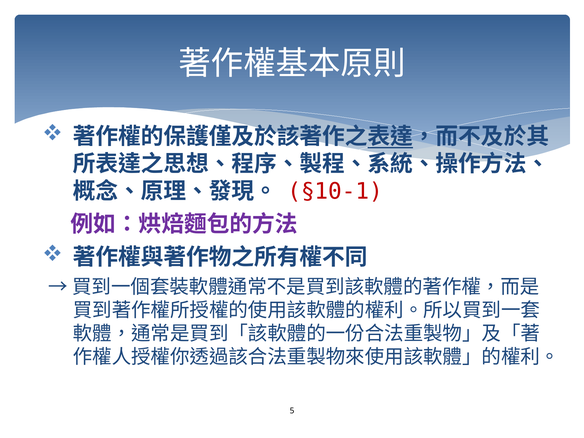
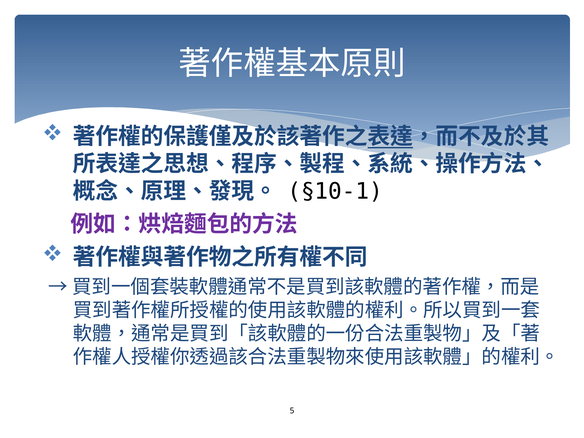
§10-1 colour: red -> black (335, 191)
